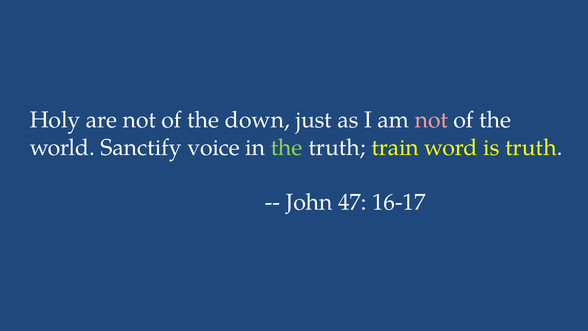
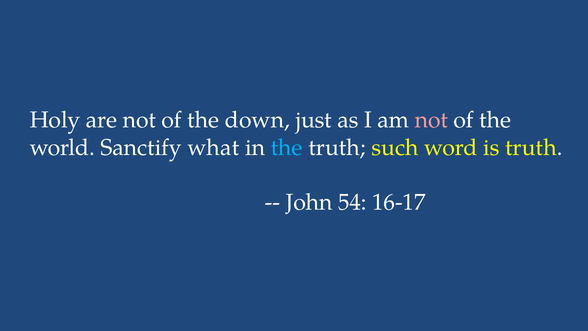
voice: voice -> what (213, 147)
the colour: light green -> light blue (287, 147)
train: train -> such (395, 147)
47: 47 -> 54 (352, 202)
